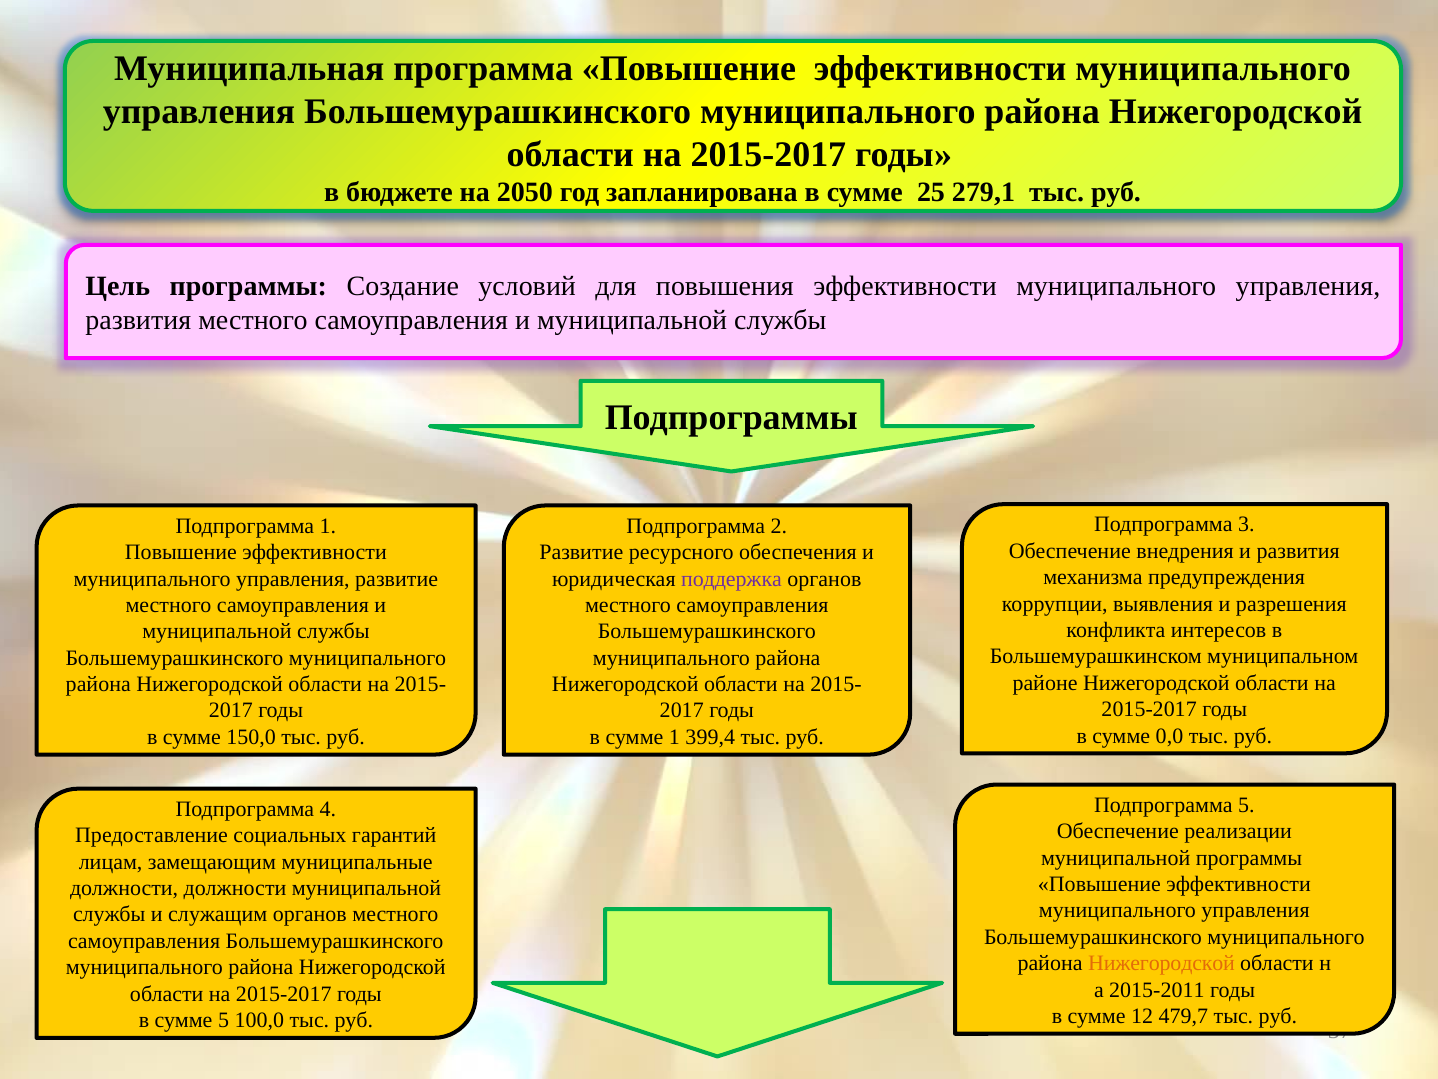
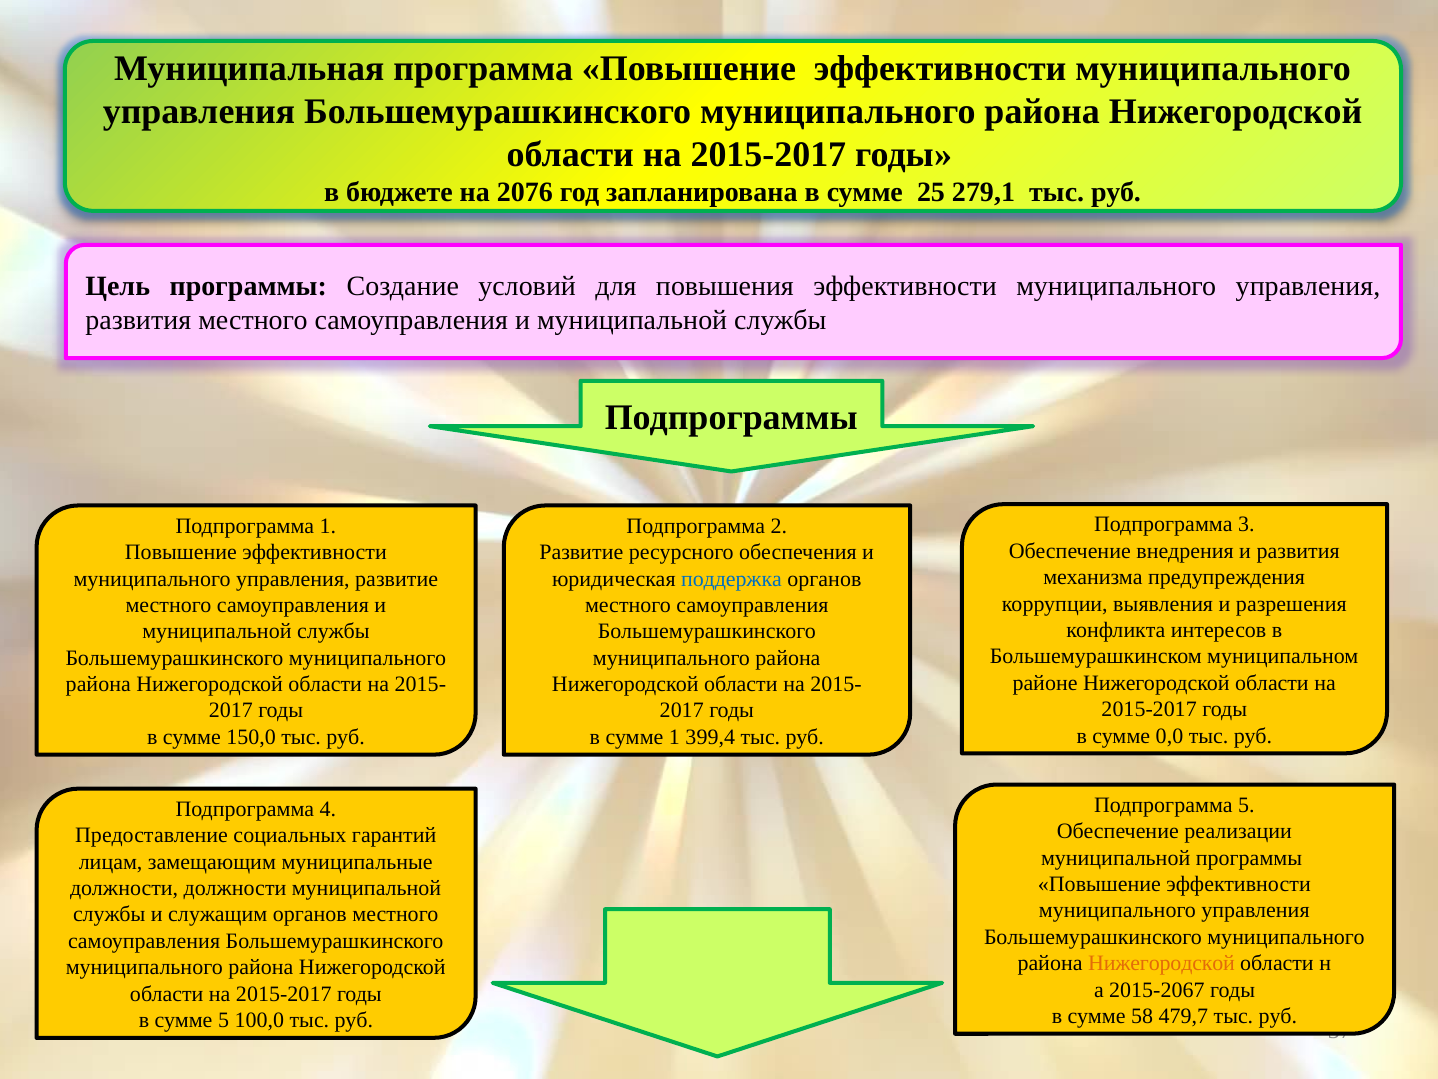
2050: 2050 -> 2076 (525, 192)
поддержка colour: purple -> blue (731, 578)
2015-2011: 2015-2011 -> 2015-2067 (1157, 989)
12: 12 -> 58 (1142, 1016)
